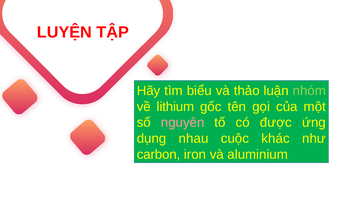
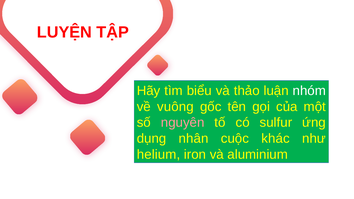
nhóm colour: light green -> white (309, 91)
lithium: lithium -> vuông (175, 107)
được: được -> sulfur (276, 123)
nhau: nhau -> nhân (194, 139)
carbon: carbon -> helium (158, 155)
